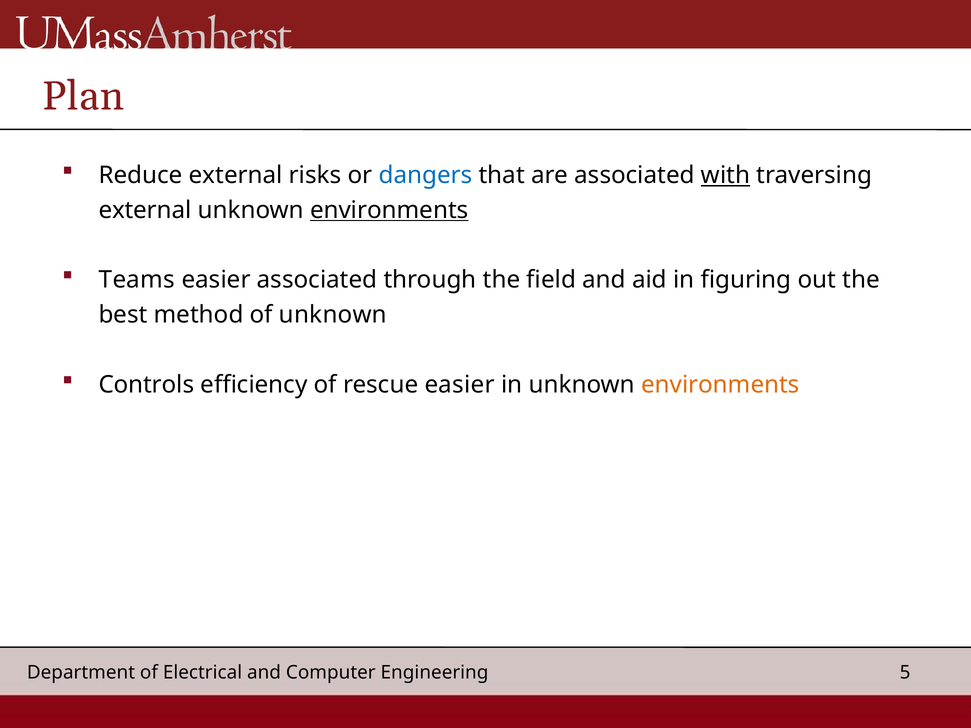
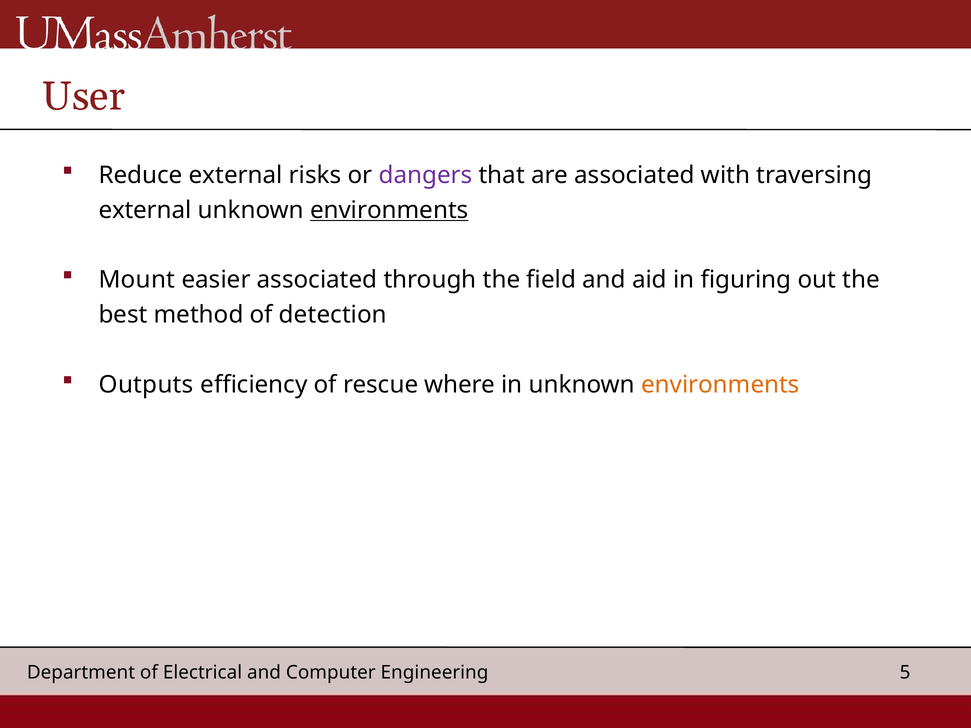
Plan: Plan -> User (84, 97)
dangers colour: blue -> purple (426, 175)
with underline: present -> none (726, 175)
Teams: Teams -> Mount (137, 280)
of unknown: unknown -> detection (333, 315)
Controls: Controls -> Outputs (146, 385)
rescue easier: easier -> where (460, 385)
